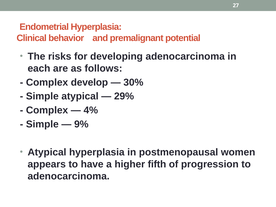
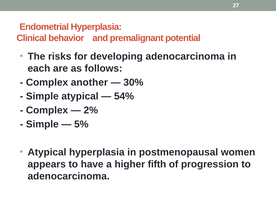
develop: develop -> another (89, 82)
29%: 29% -> 54% (124, 96)
4%: 4% -> 2% (91, 110)
9%: 9% -> 5% (81, 124)
